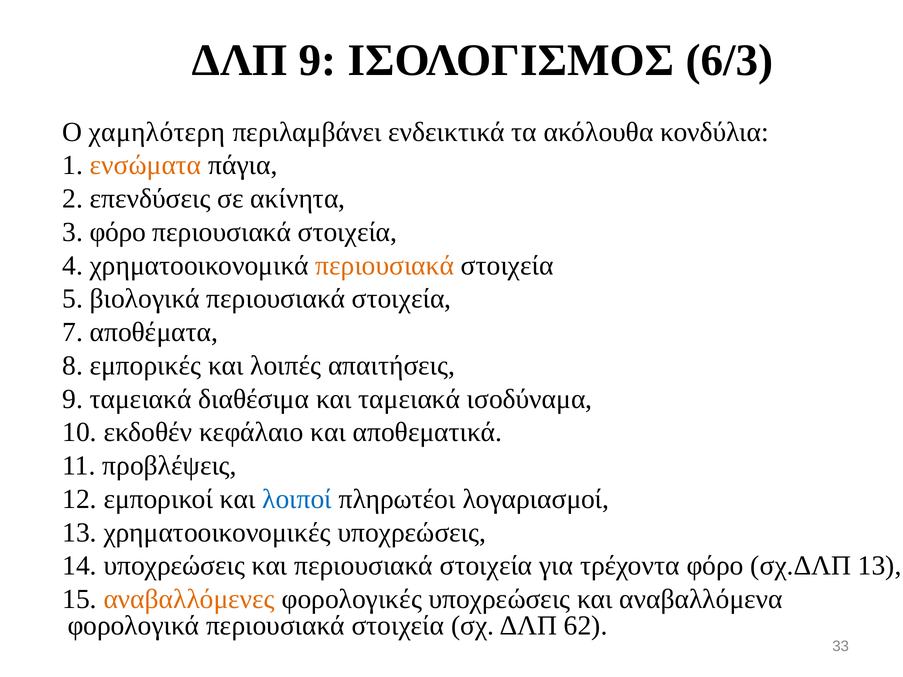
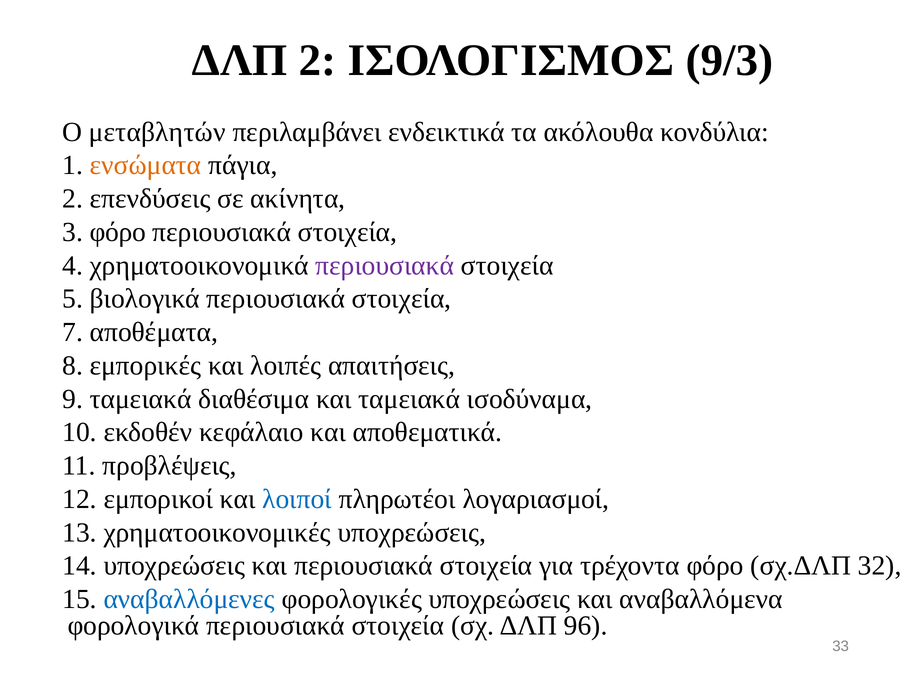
ΔΛΠ 9: 9 -> 2 (318, 60)
6/3: 6/3 -> 9/3 (729, 60)
χαμηλότερη: χαμηλότερη -> μεταβλητών (157, 132)
περιουσιακά colour: orange -> purple (385, 266)
σχ.ΔΛΠ 13: 13 -> 32 (880, 566)
αναβαλλόμενες colour: orange -> blue (189, 599)
62: 62 -> 96 (586, 626)
